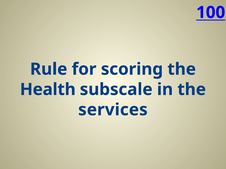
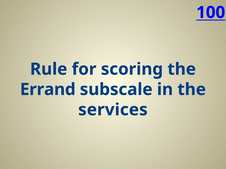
Health: Health -> Errand (48, 90)
